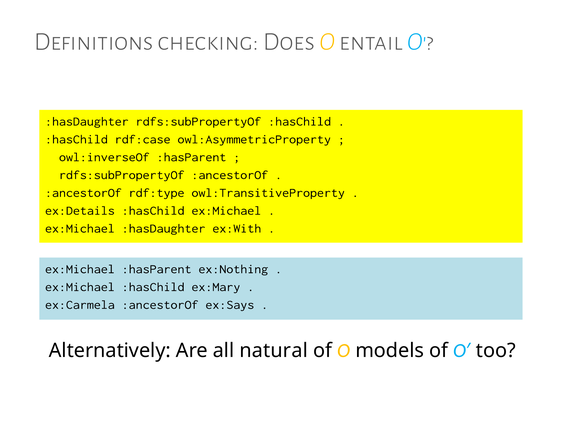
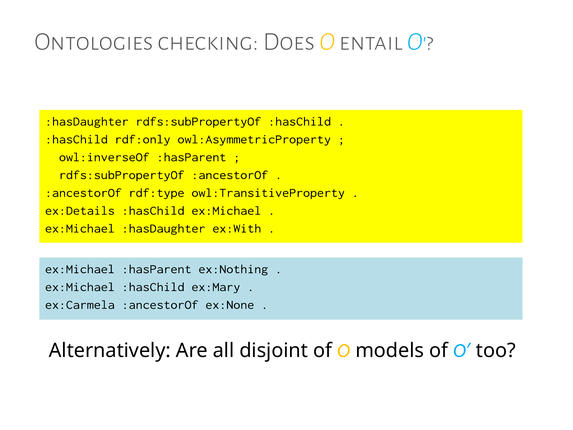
Definitions: Definitions -> Ontologies (94, 41)
rdf:case: rdf:case -> rdf:only (143, 139)
ex:Says: ex:Says -> ex:None (230, 304)
natural: natural -> disjoint (274, 350)
